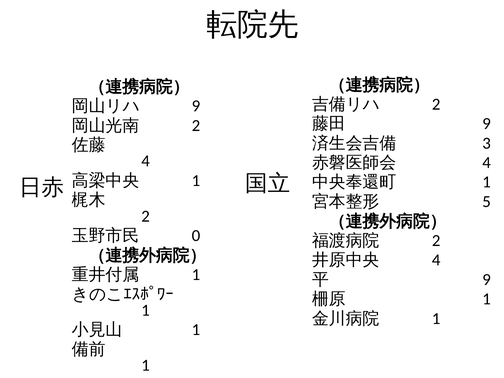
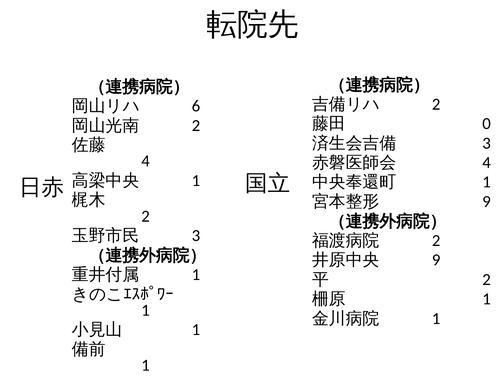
9: 9 -> 6 (196, 106)
9: 9 -> 0 (487, 124)
5: 5 -> 9 (487, 202)
0: 0 -> 3 (196, 236)
4: 4 -> 9 (436, 260)
9: 9 -> 2 (487, 280)
